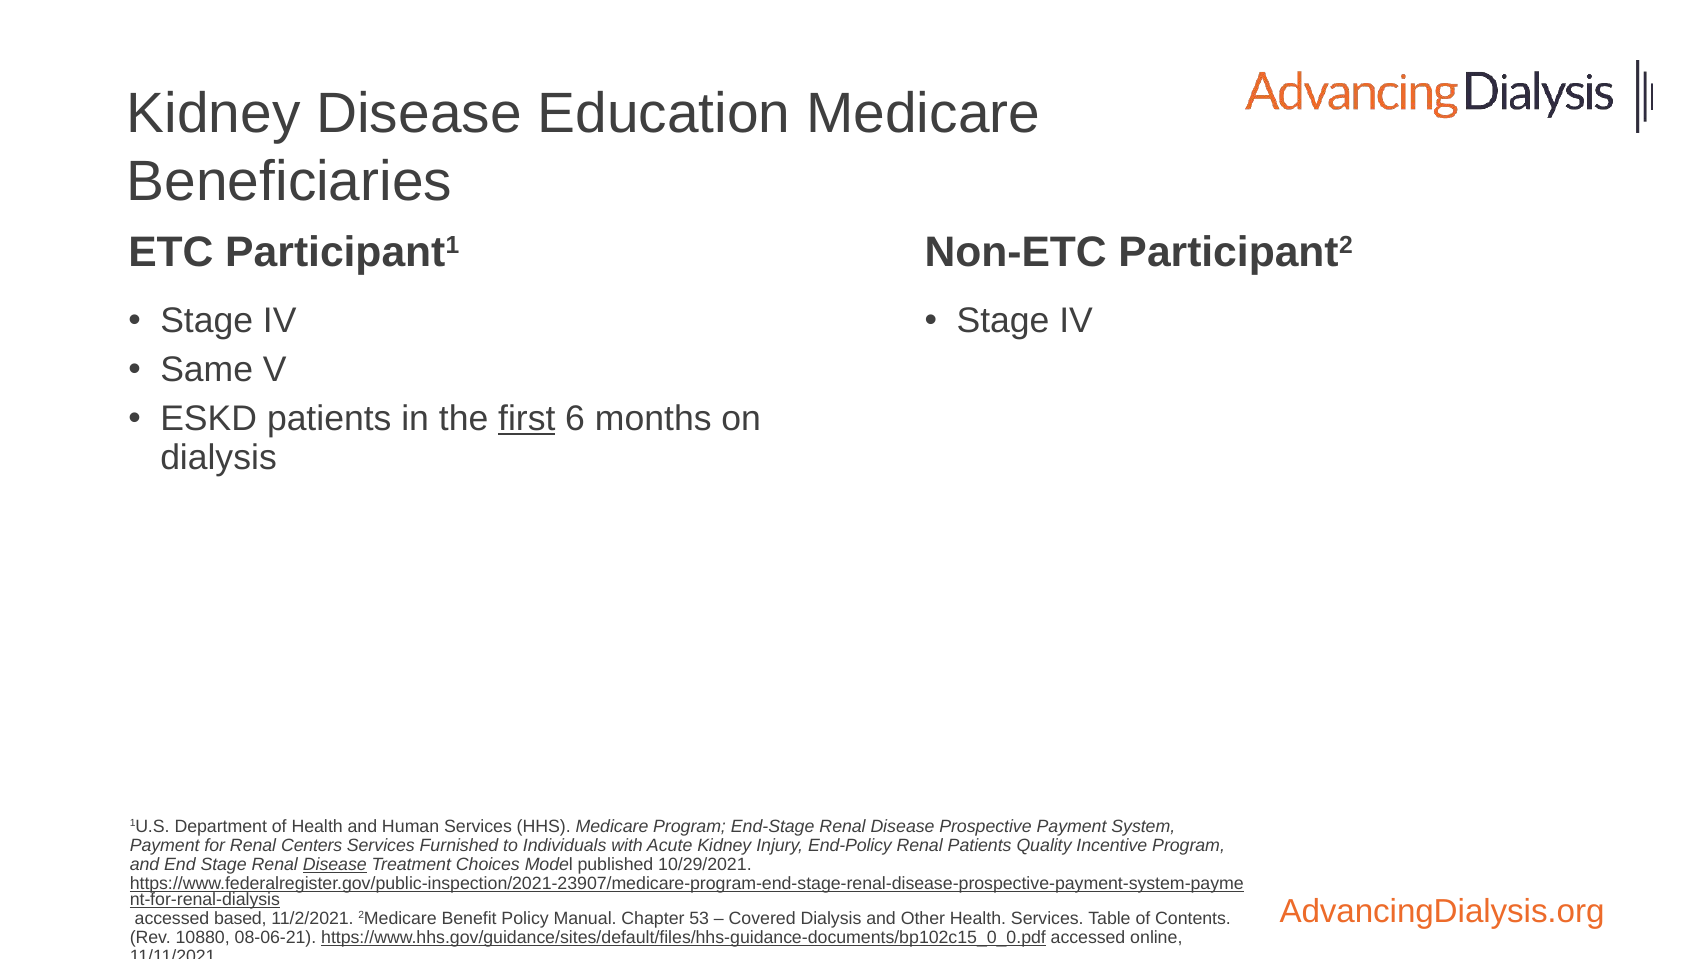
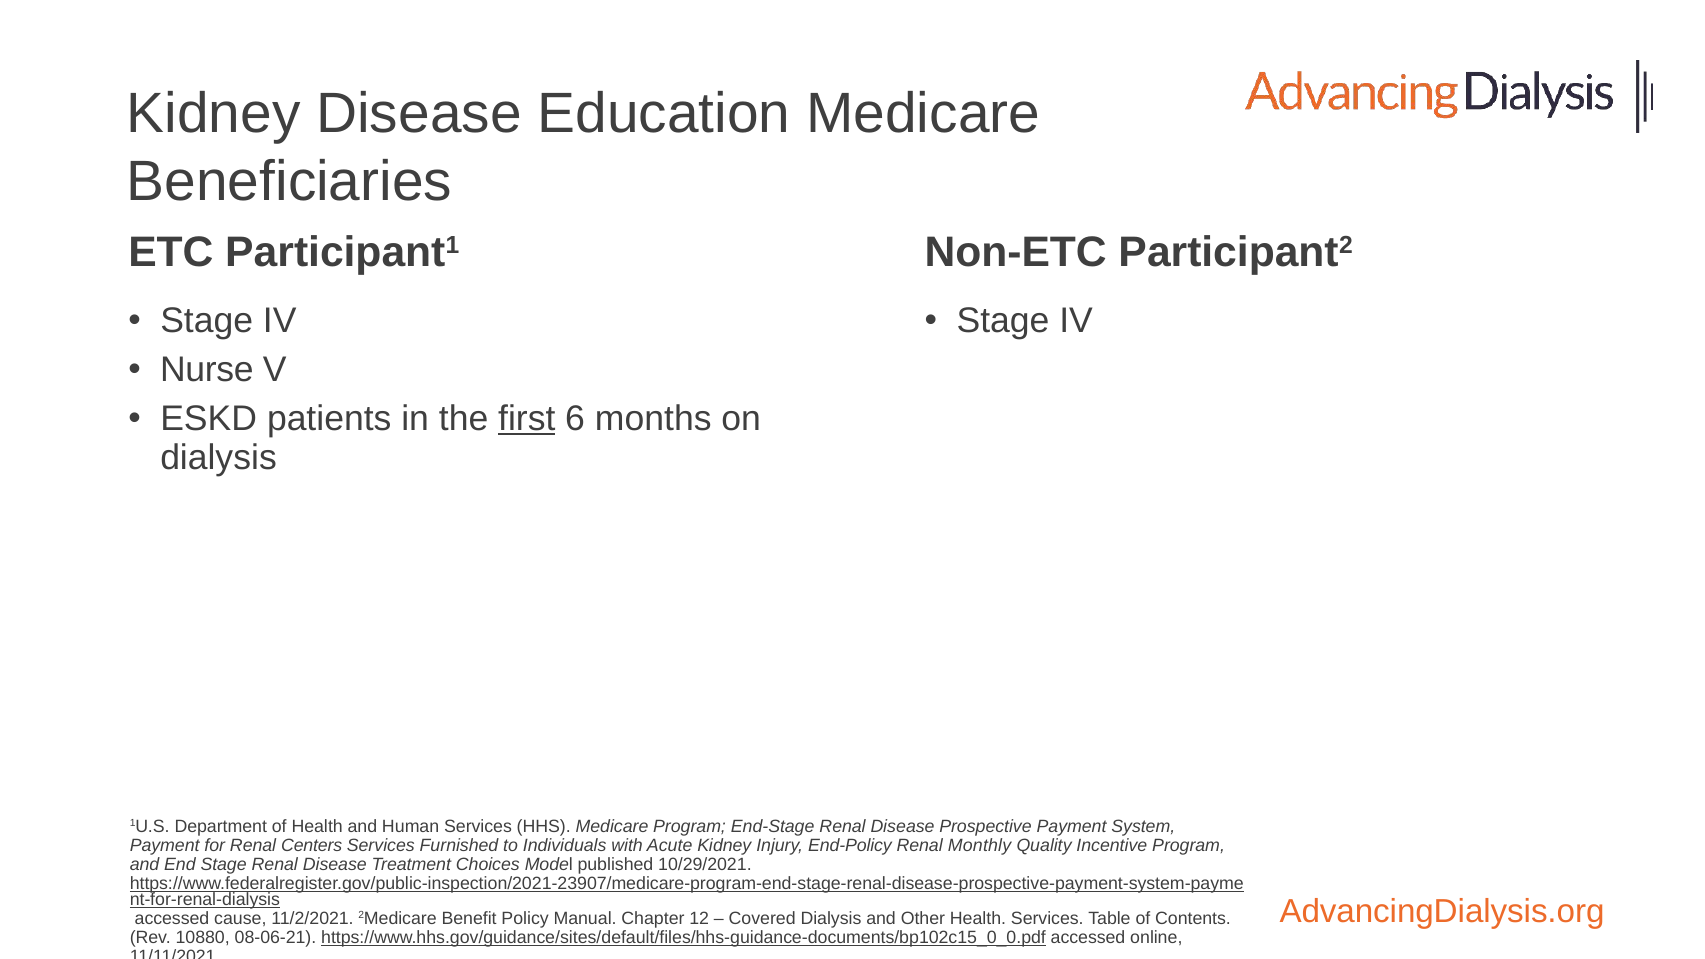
Same: Same -> Nurse (207, 370)
Renal Patients: Patients -> Monthly (980, 845)
Disease underline: present -> none (335, 865)
based: based -> cause (240, 919)
53: 53 -> 12 (699, 919)
